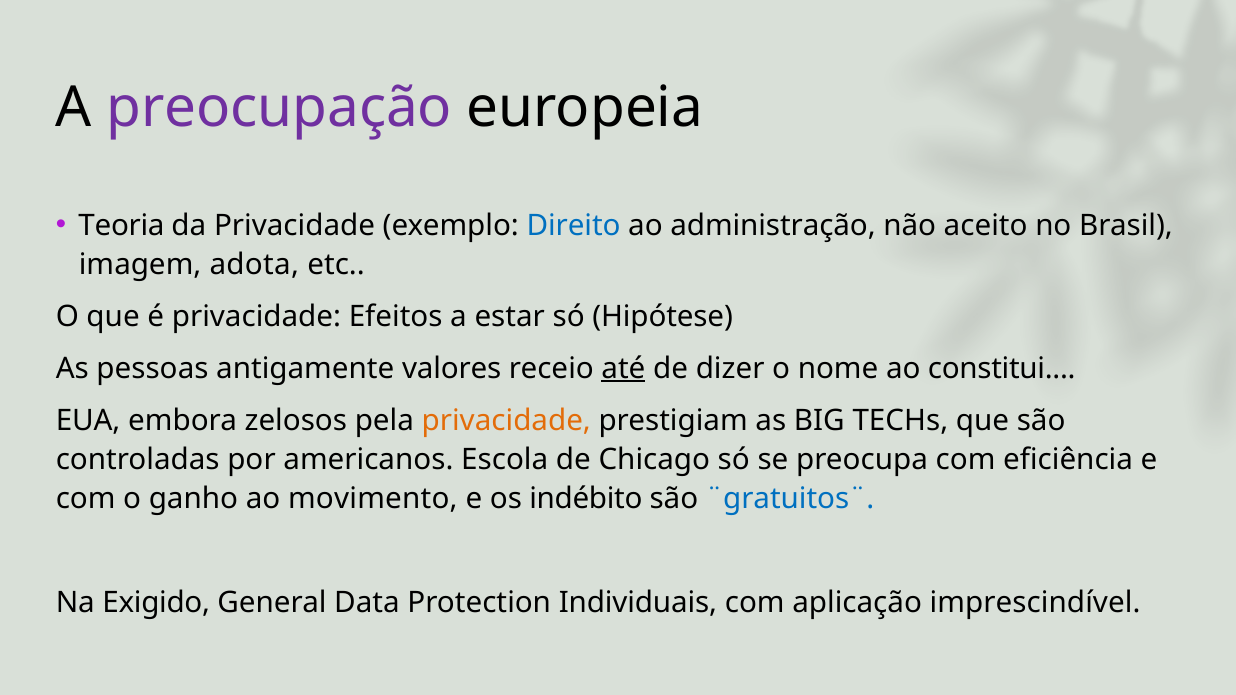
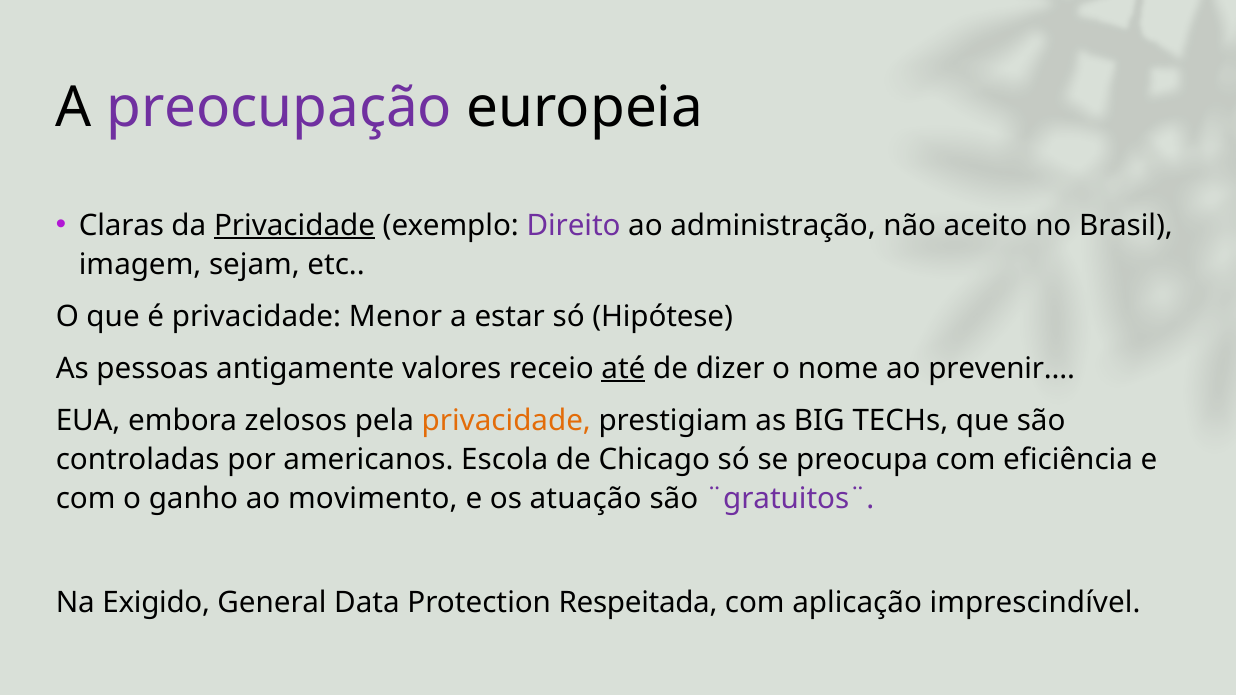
Teoria: Teoria -> Claras (121, 226)
Privacidade underline: none -> present (295, 226)
Direito colour: blue -> purple (574, 226)
adota: adota -> sejam (254, 265)
Efeitos: Efeitos -> Menor (396, 317)
constitui: constitui -> prevenir (1002, 369)
indébito: indébito -> atuação (586, 499)
¨gratuitos¨ colour: blue -> purple (790, 499)
Individuais: Individuais -> Respeitada (638, 602)
